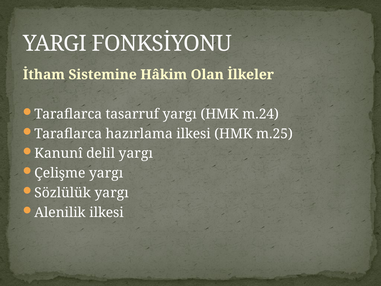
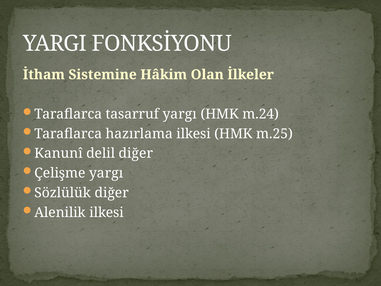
delil yargı: yargı -> diğer (136, 153)
Sözlülük yargı: yargı -> diğer (112, 193)
